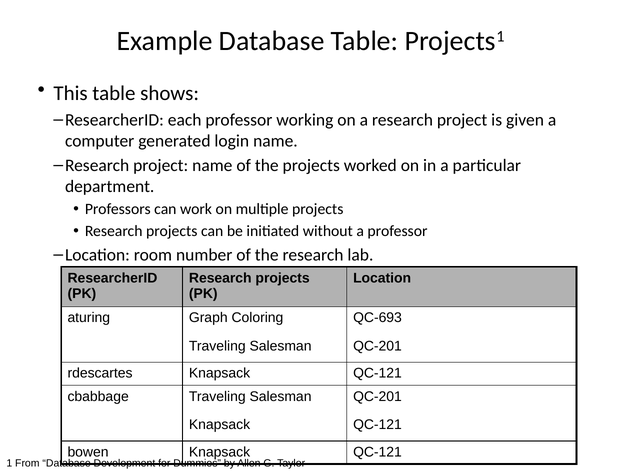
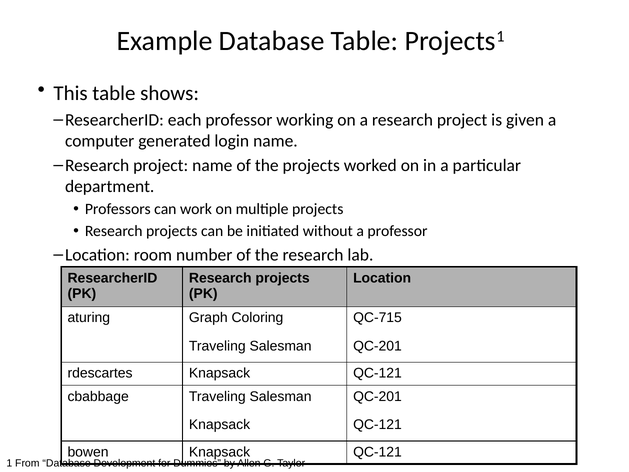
QC-693: QC-693 -> QC-715 (378, 318)
